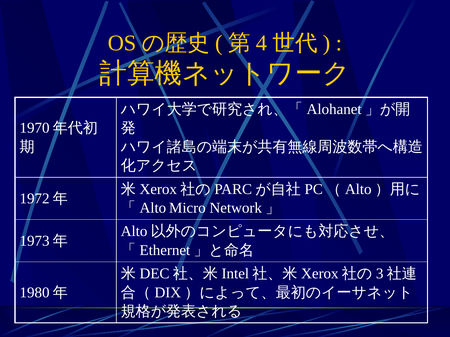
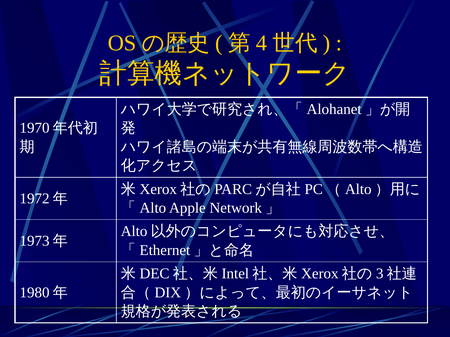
Micro: Micro -> Apple (187, 208)
